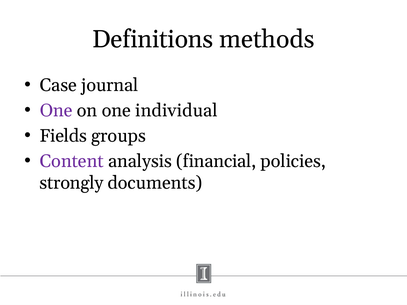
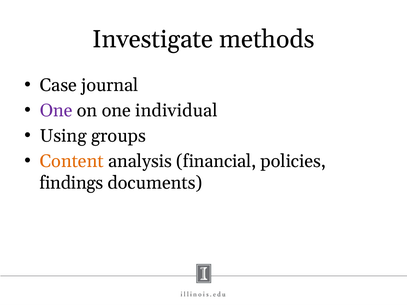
Definitions: Definitions -> Investigate (153, 39)
Fields: Fields -> Using (63, 136)
Content colour: purple -> orange (72, 161)
strongly: strongly -> findings (71, 183)
